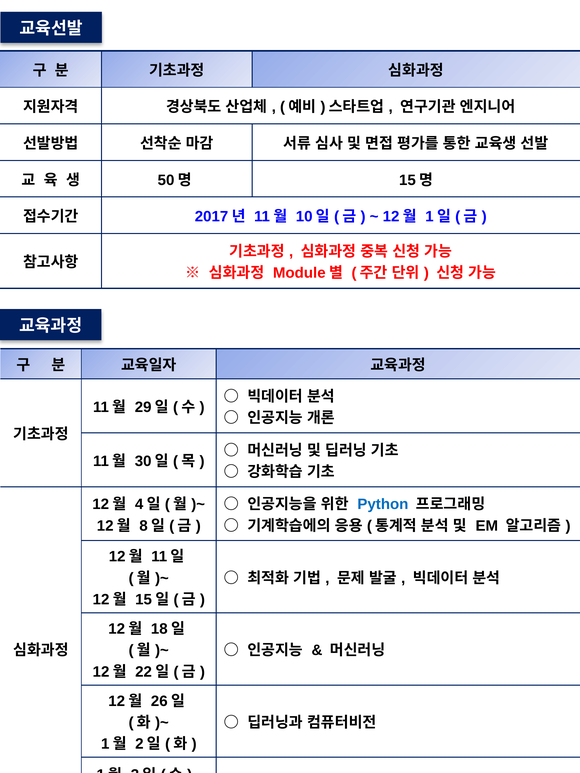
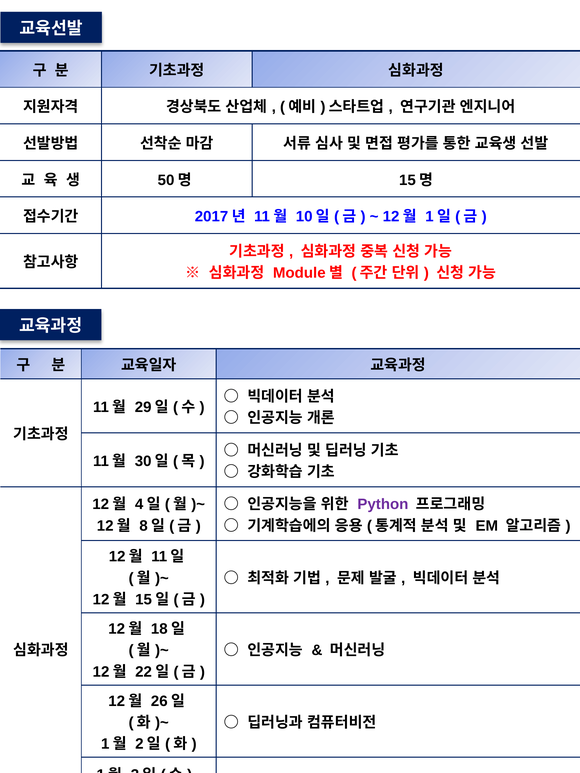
Python colour: blue -> purple (383, 505)
